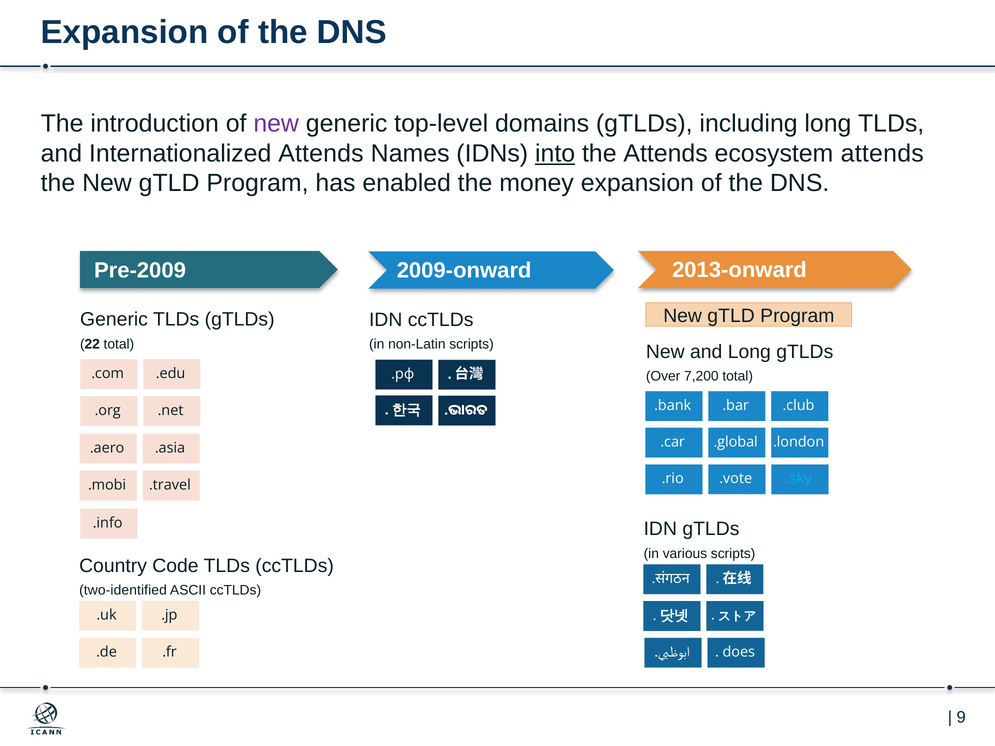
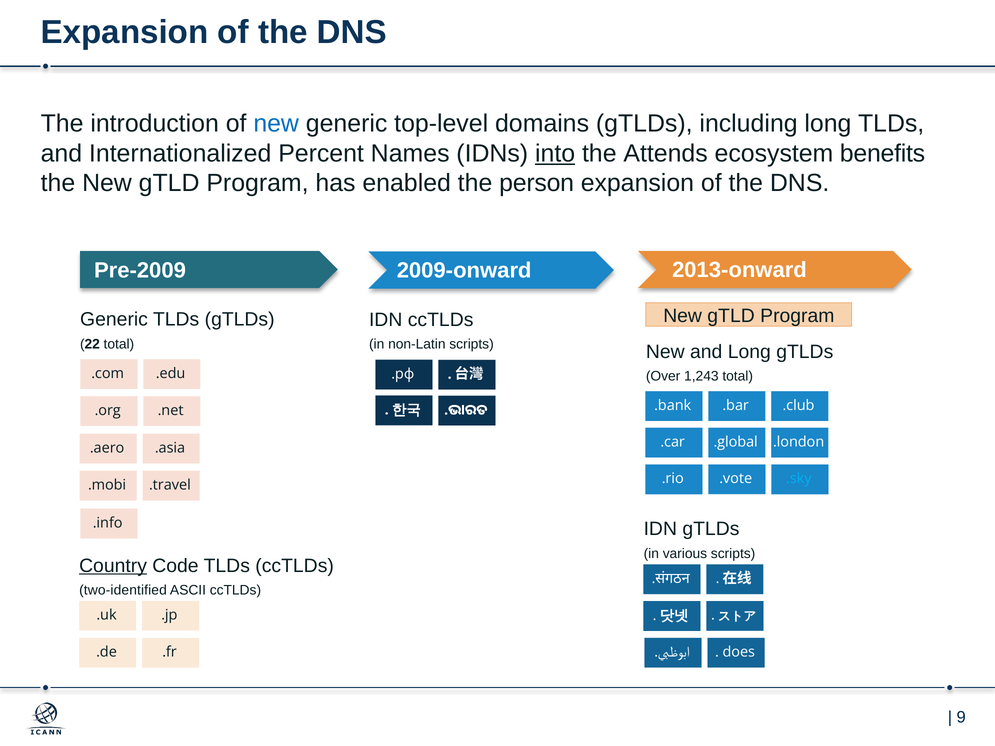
new colour: purple -> blue (276, 124)
Internationalized Attends: Attends -> Percent (321, 153)
ecosystem attends: attends -> benefits (883, 153)
money: money -> person (537, 183)
7,200: 7,200 -> 1,243 (701, 376)
Country underline: none -> present (113, 566)
